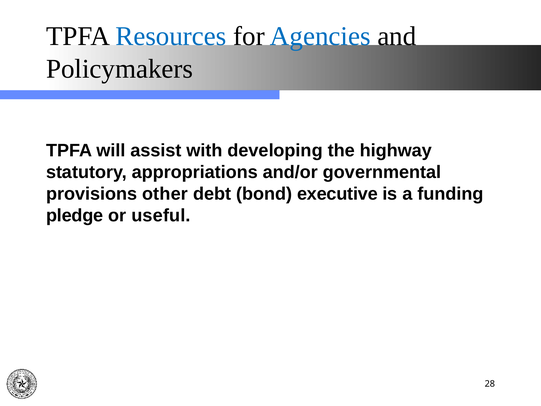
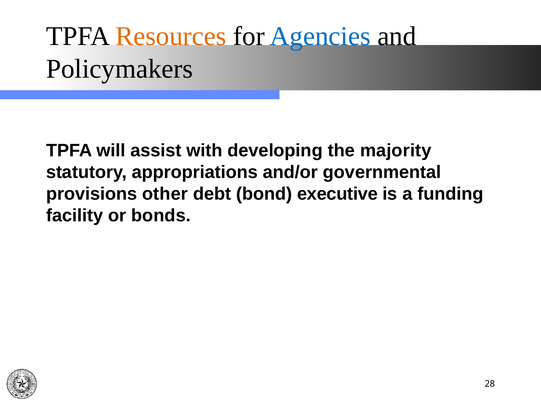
Resources colour: blue -> orange (171, 36)
highway: highway -> majority (396, 150)
pledge: pledge -> facility (75, 215)
useful: useful -> bonds (161, 215)
